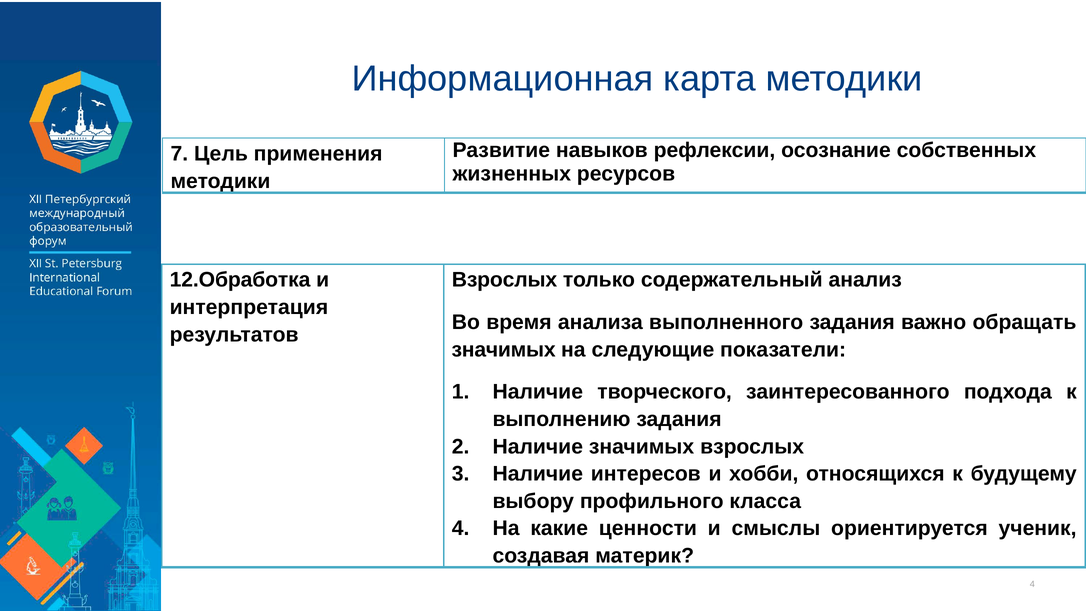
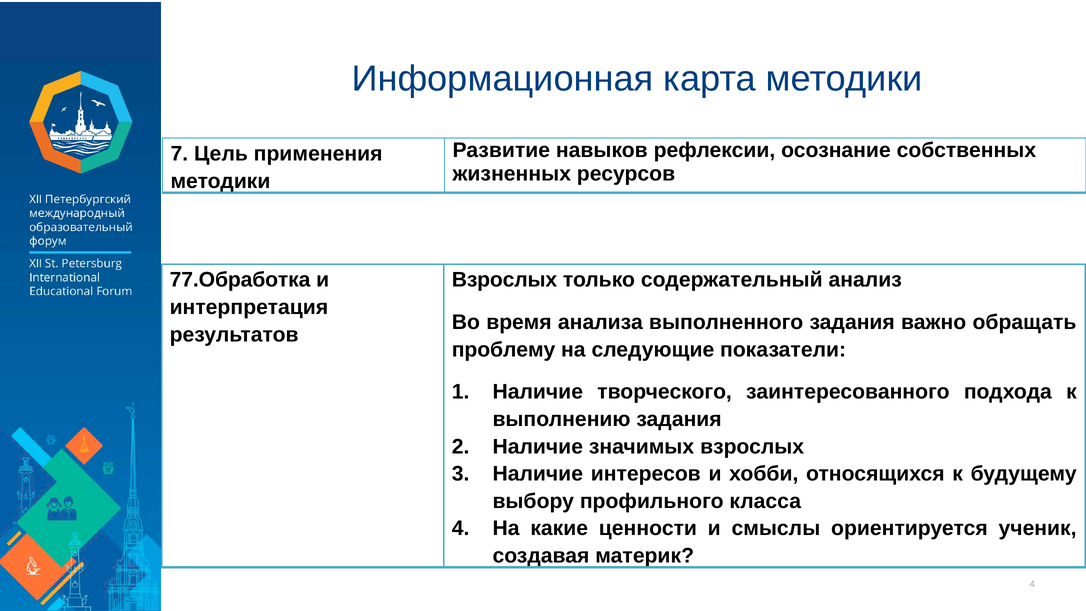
12.Обработка: 12.Обработка -> 77.Обработка (240, 280)
значимых: значимых -> проблему (504, 350)
